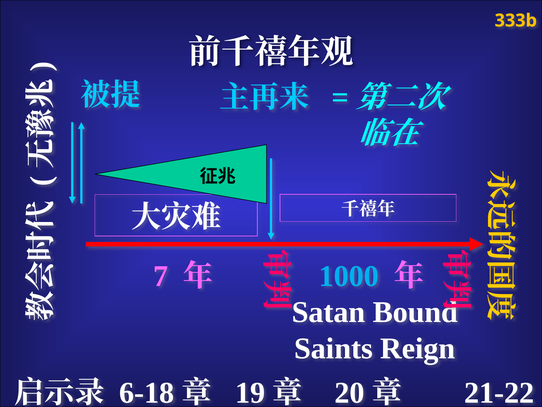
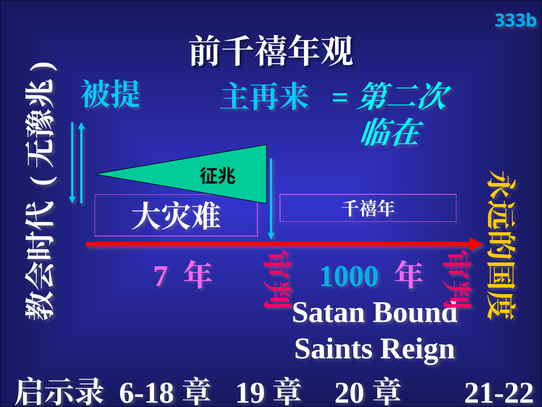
333b colour: yellow -> light blue (516, 21)
